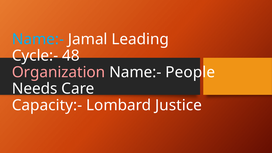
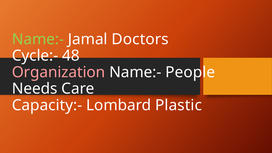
Name:- colour: light blue -> light green (38, 39)
Leading: Leading -> Doctors (140, 39)
Justice: Justice -> Plastic (179, 105)
